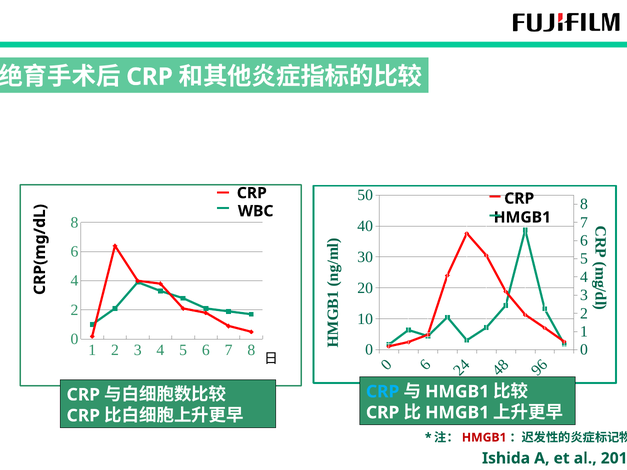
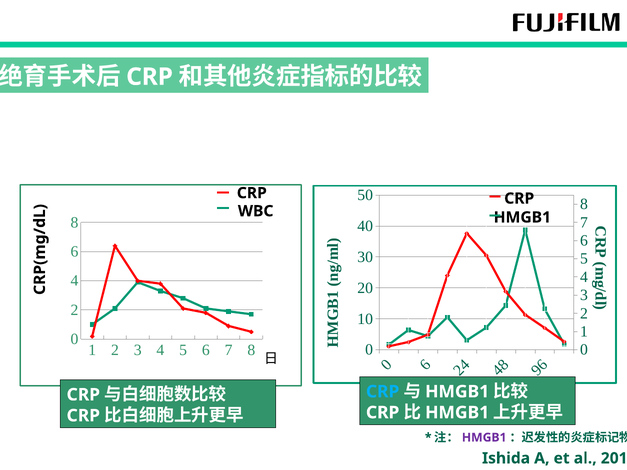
HMGB1 colour: red -> purple (484, 438)
